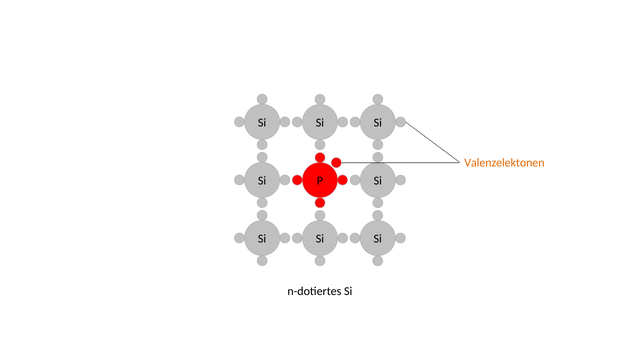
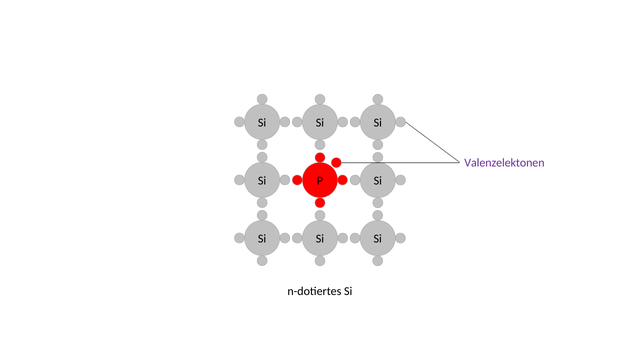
Valenzelektonen colour: orange -> purple (504, 163)
